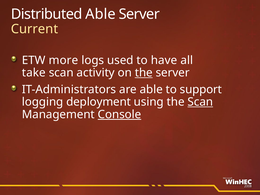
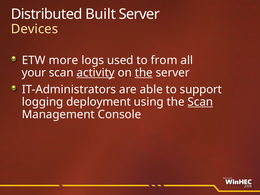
Distributed Able: Able -> Built (101, 14)
Current: Current -> Devices (34, 29)
have: have -> from (164, 60)
take: take -> your (34, 73)
activity underline: none -> present (96, 73)
Console underline: present -> none (120, 114)
